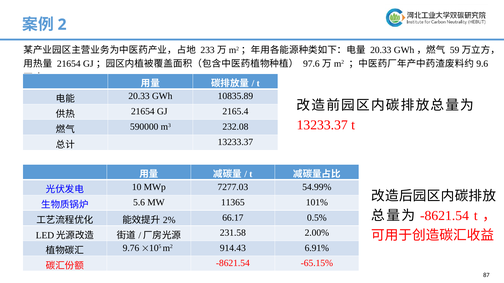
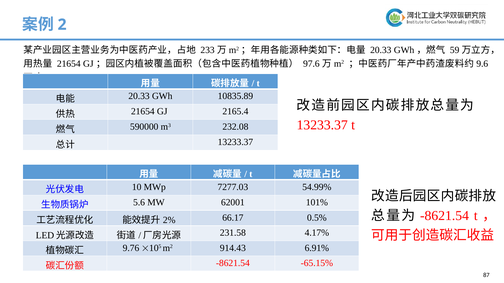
11365: 11365 -> 62001 (233, 203)
2.00%: 2.00% -> 4.17% (317, 233)
